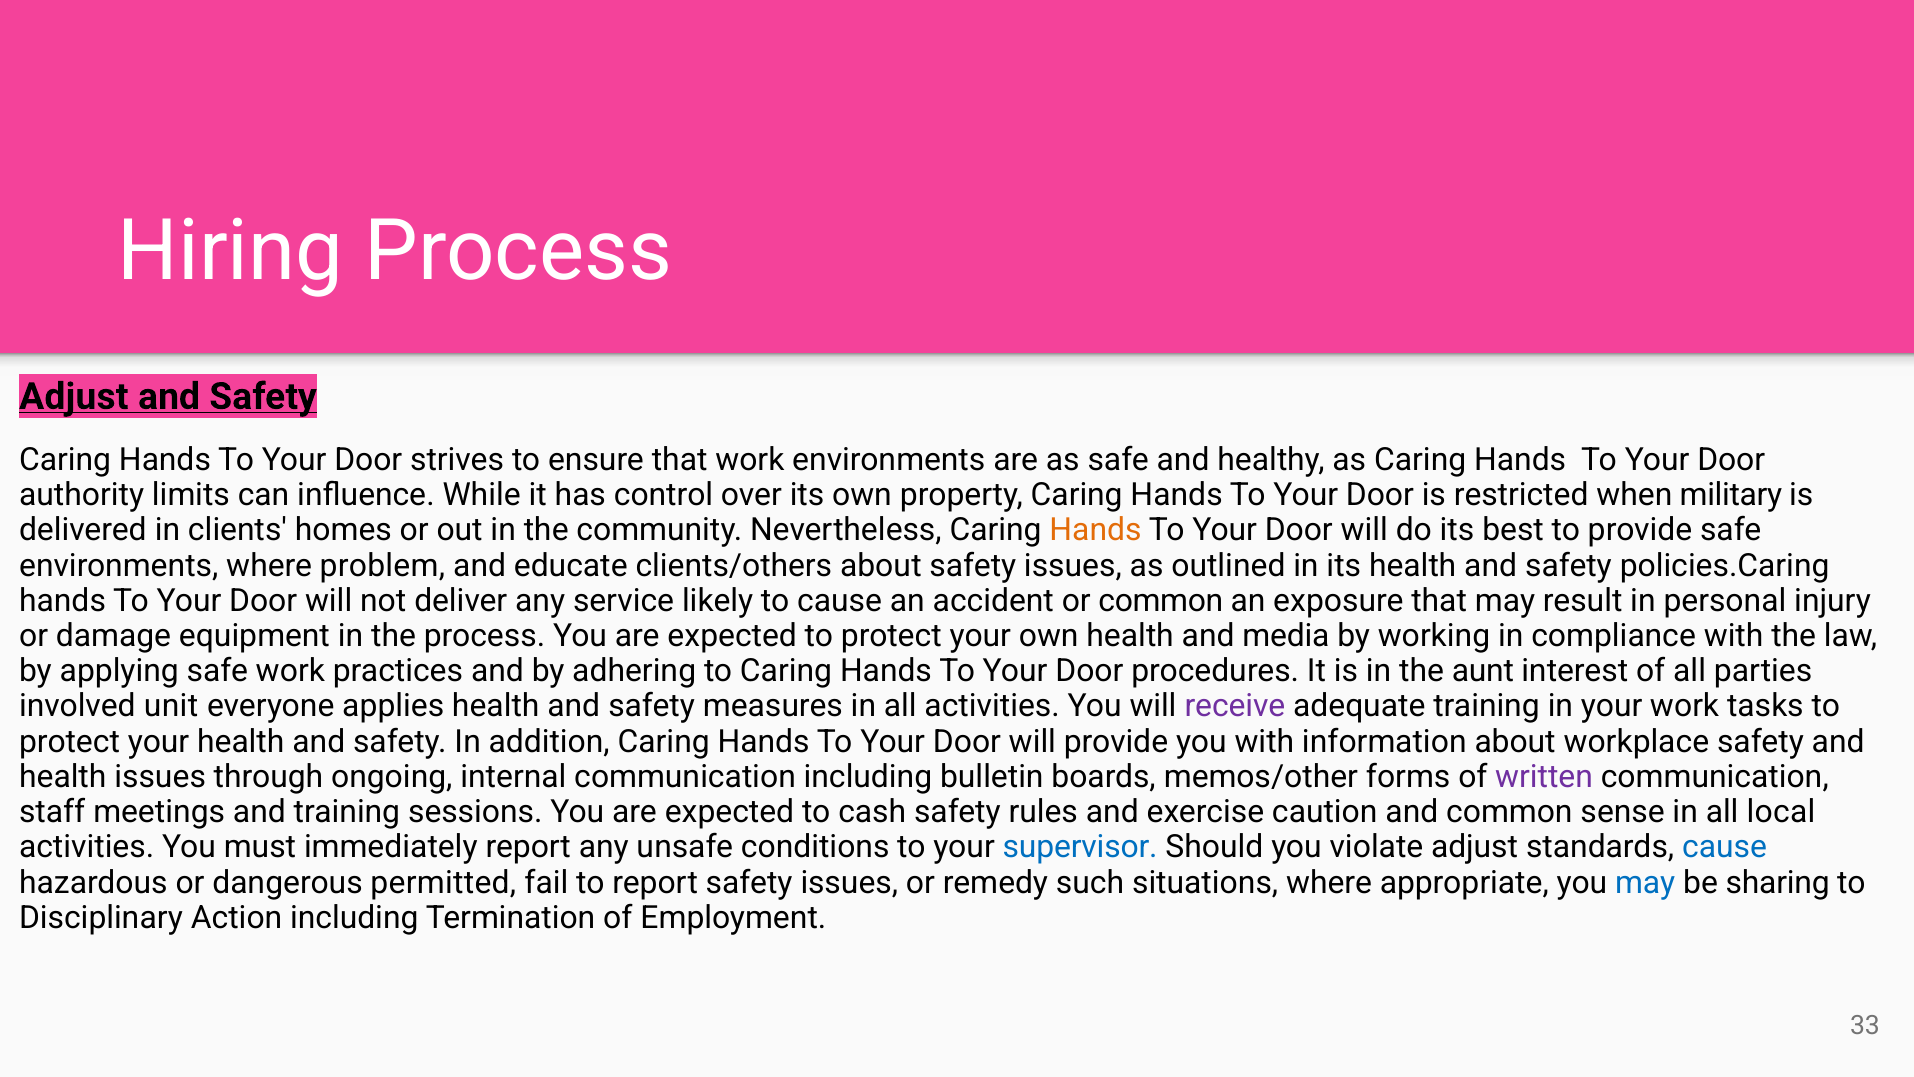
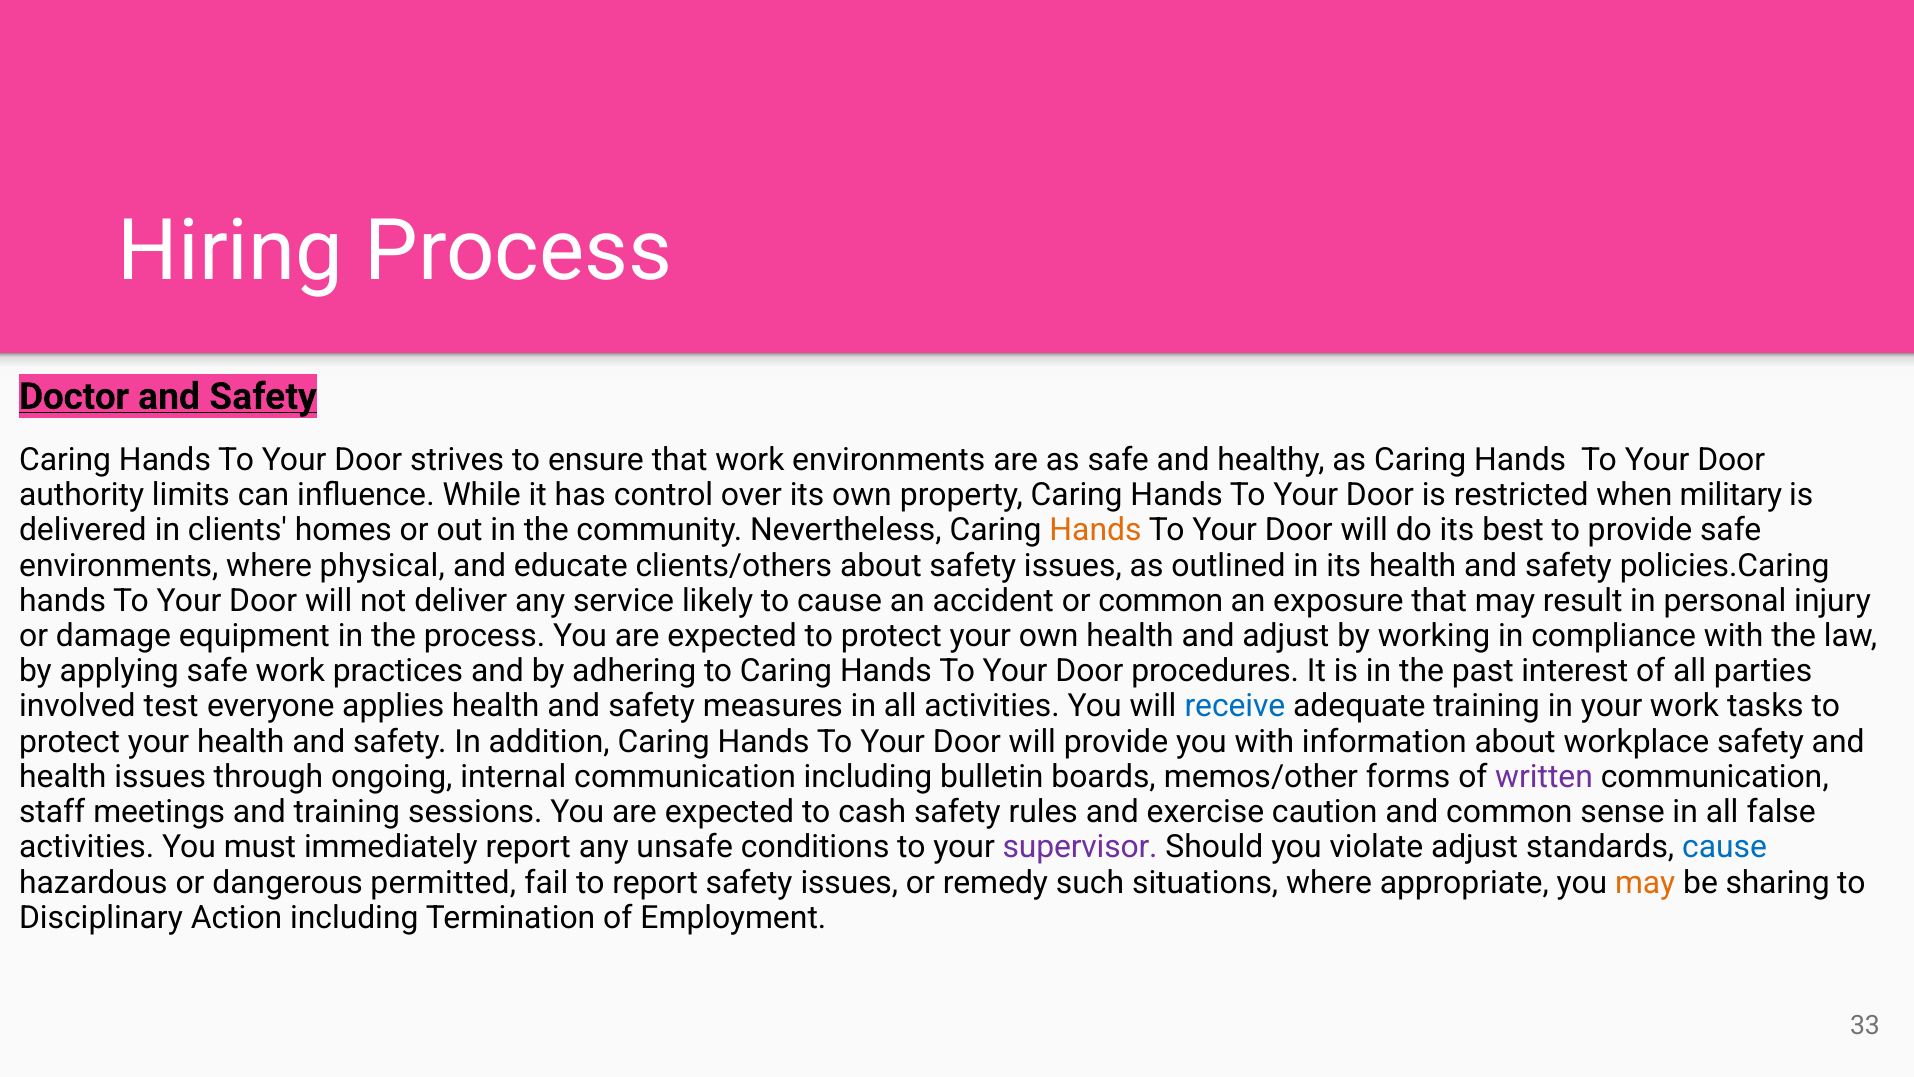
Adjust: Adjust -> Doctor (74, 396)
problem: problem -> physical (382, 565)
and media: media -> adjust (1286, 636)
aunt: aunt -> past (1483, 671)
unit: unit -> test (171, 706)
receive colour: purple -> blue (1235, 706)
local: local -> false (1781, 812)
supervisor colour: blue -> purple (1080, 847)
may colour: blue -> orange (1645, 882)
